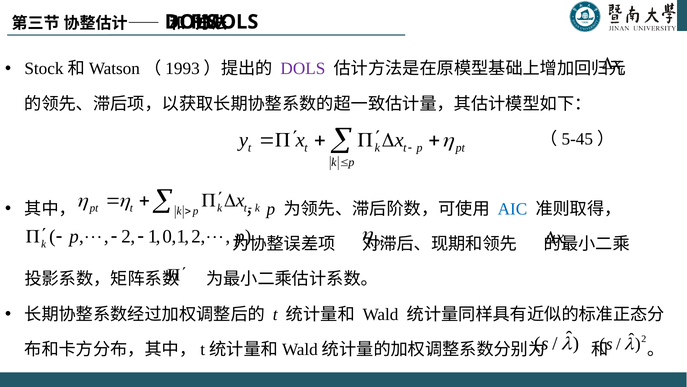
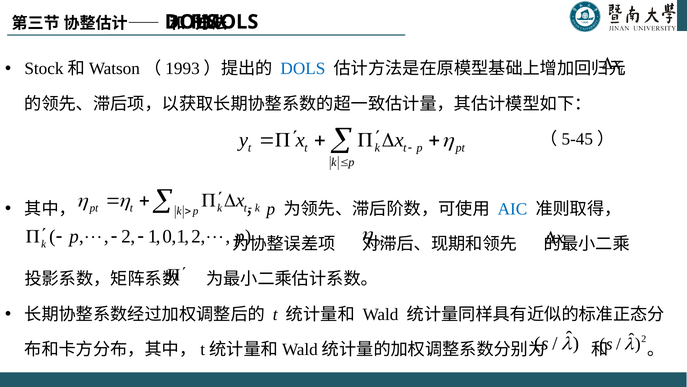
DOLS colour: purple -> blue (303, 69)
